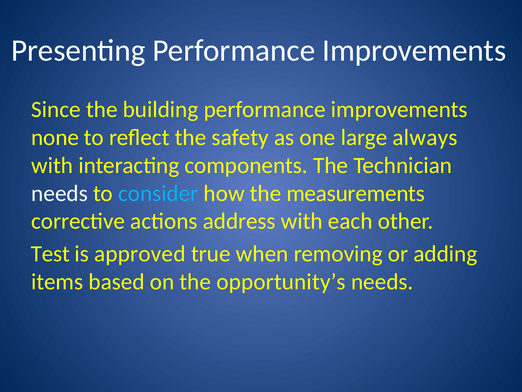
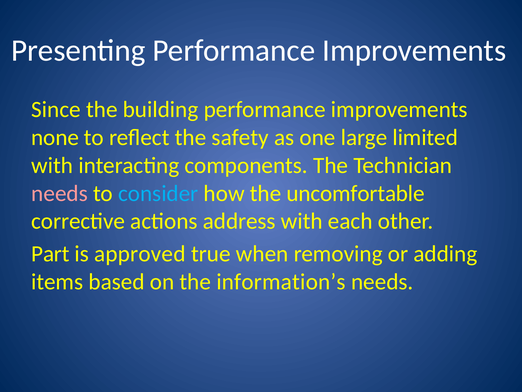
always: always -> limited (425, 137)
needs colour: white -> pink (60, 193)
measurements: measurements -> uncomfortable (356, 193)
Test: Test -> Part (50, 254)
opportunity’s: opportunity’s -> information’s (281, 281)
